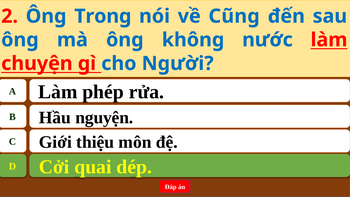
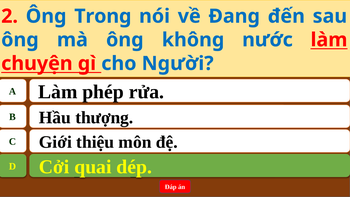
Cũng: Cũng -> Đang (234, 16)
nguyện: nguyện -> thượng (104, 117)
